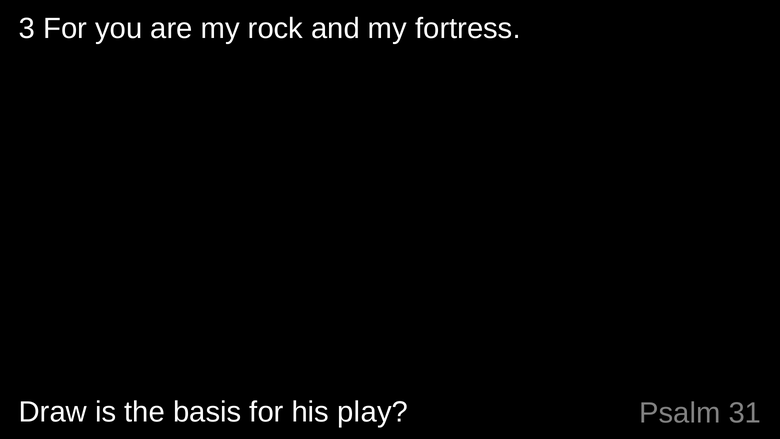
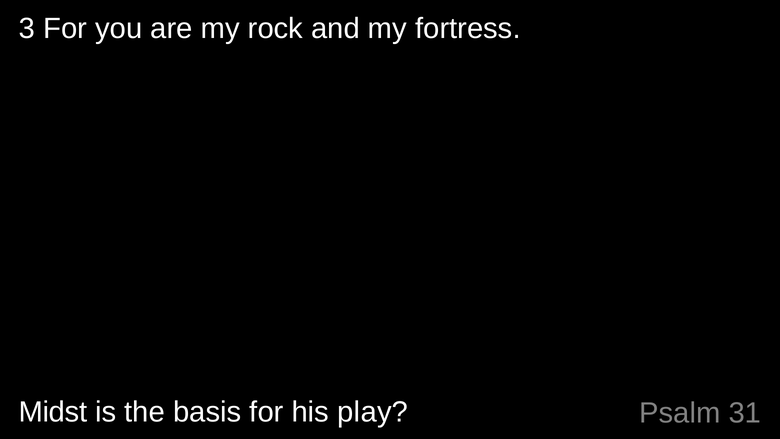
Draw: Draw -> Midst (53, 412)
